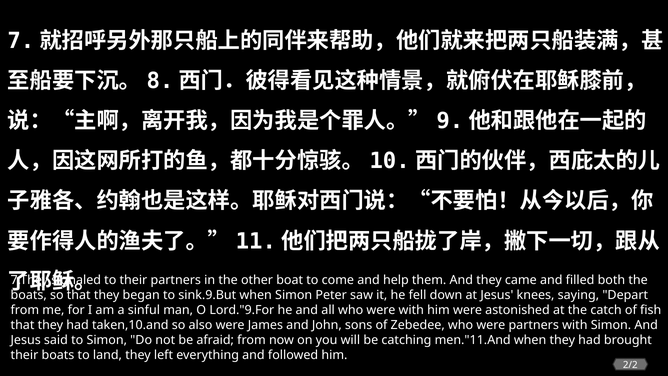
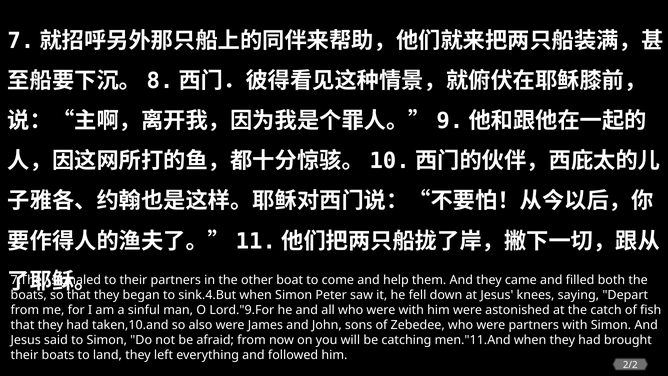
sink.9.But: sink.9.But -> sink.4.But (207, 295)
